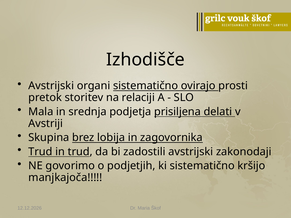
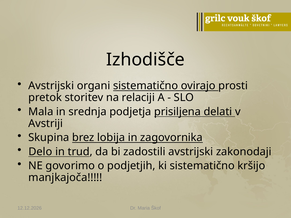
Trud: Trud -> Delo (40, 152)
